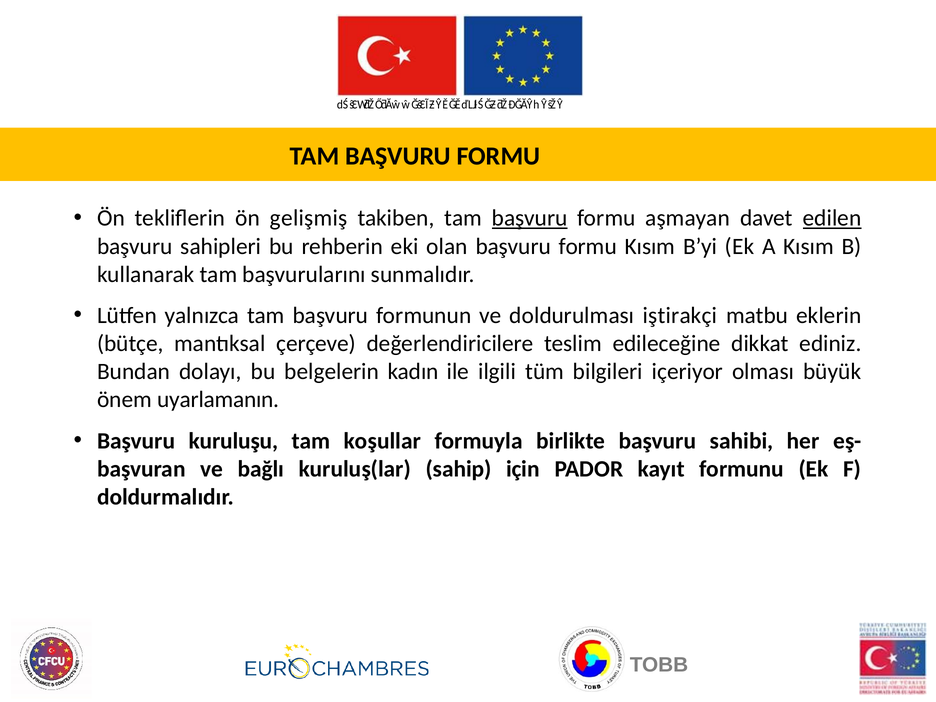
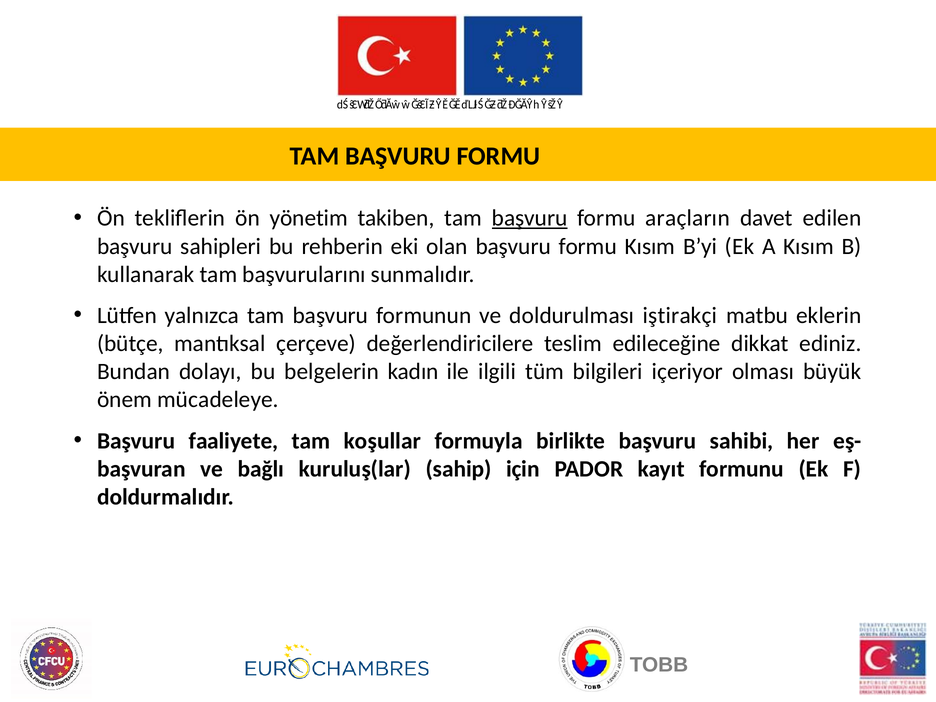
gelişmiş: gelişmiş -> yönetim (309, 218)
aşmayan: aşmayan -> araçların (688, 218)
edilen underline: present -> none (832, 218)
uyarlamanın: uyarlamanın -> mücadeleye (218, 400)
kuruluşu: kuruluşu -> faaliyete (234, 441)
